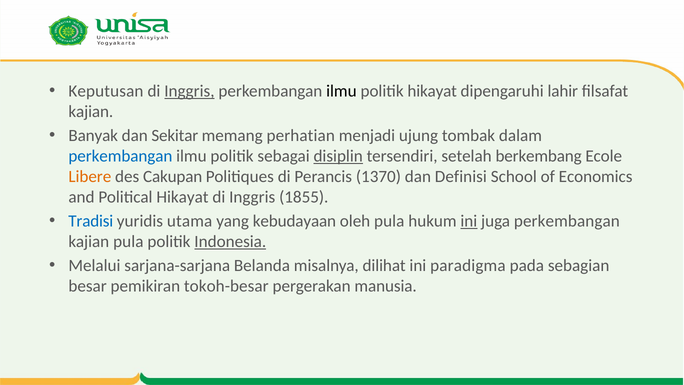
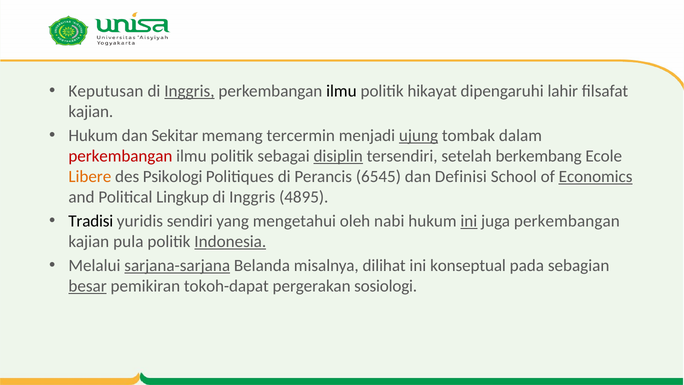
Banyak: Banyak -> Hukum (93, 135)
perhatian: perhatian -> tercermin (301, 135)
ujung underline: none -> present (419, 135)
perkembangan colour: blue -> red (120, 156)
Cakupan: Cakupan -> Psikologi (173, 176)
1370: 1370 -> 6545 (378, 176)
Economics underline: none -> present (596, 176)
Political Hikayat: Hikayat -> Lingkup (183, 197)
1855: 1855 -> 4895 (304, 197)
Tradisi colour: blue -> black (91, 221)
utama: utama -> sendiri (190, 221)
kebudayaan: kebudayaan -> mengetahui (294, 221)
oleh pula: pula -> nabi (389, 221)
sarjana-sarjana underline: none -> present (177, 265)
paradigma: paradigma -> konseptual (468, 265)
besar underline: none -> present (88, 286)
tokoh-besar: tokoh-besar -> tokoh-dapat (226, 286)
manusia: manusia -> sosiologi (386, 286)
